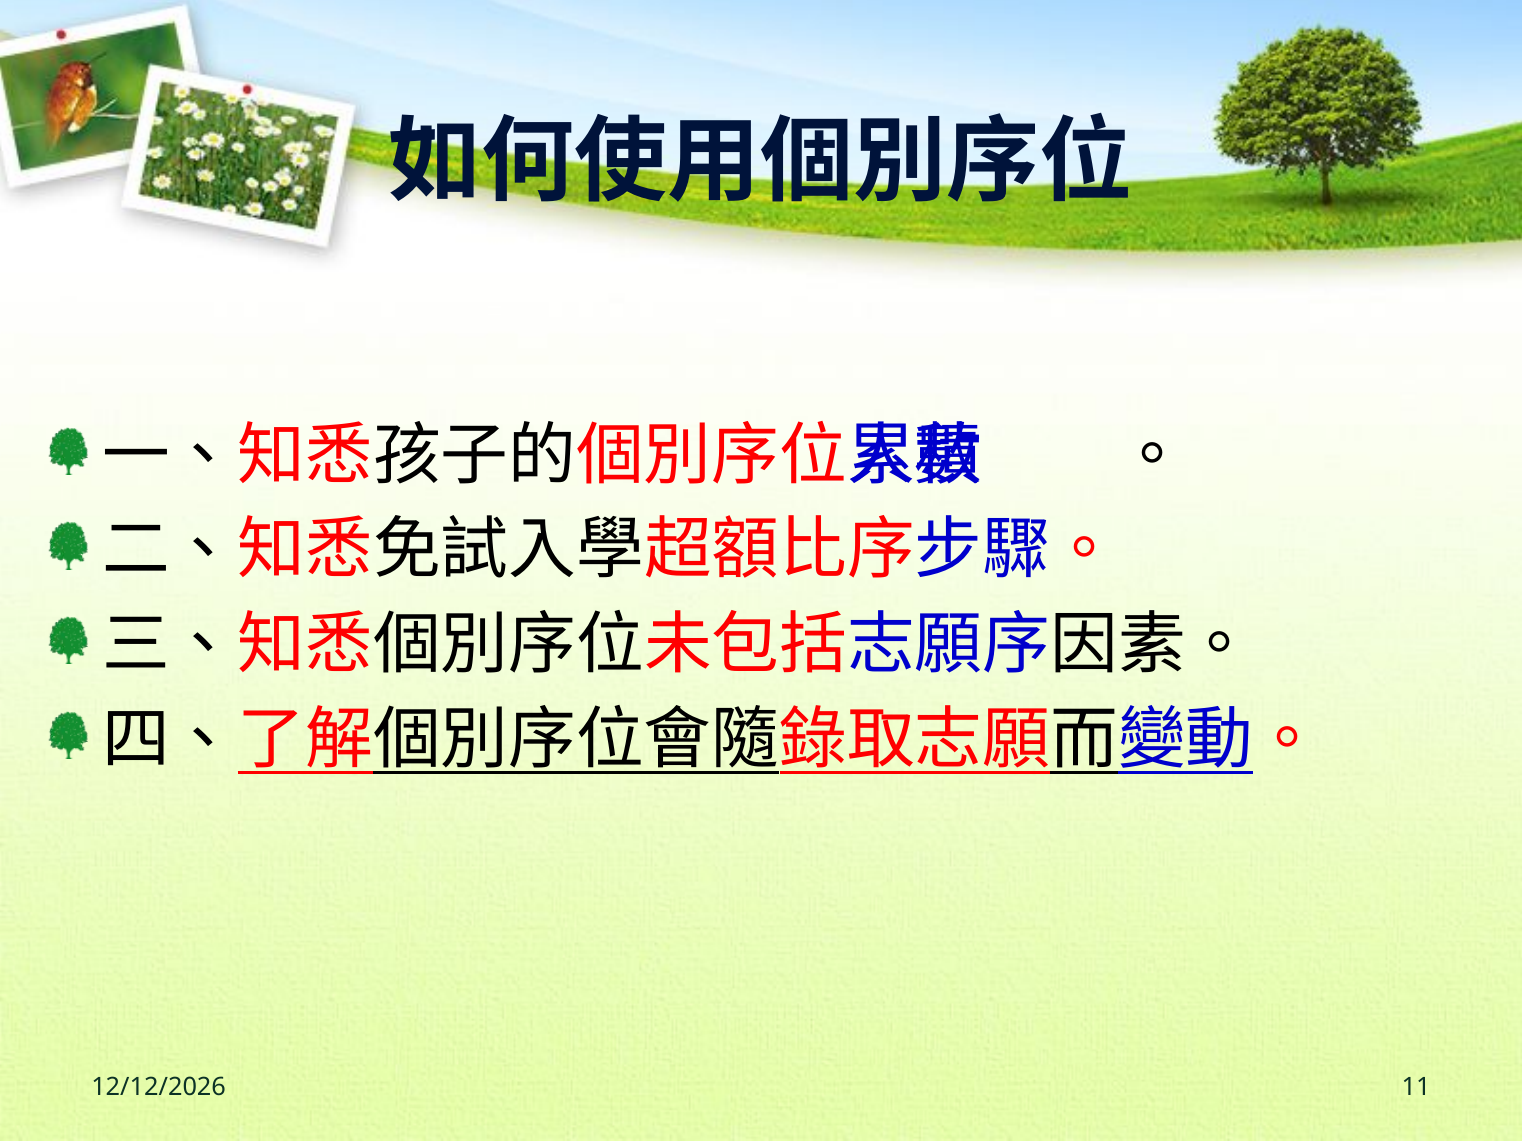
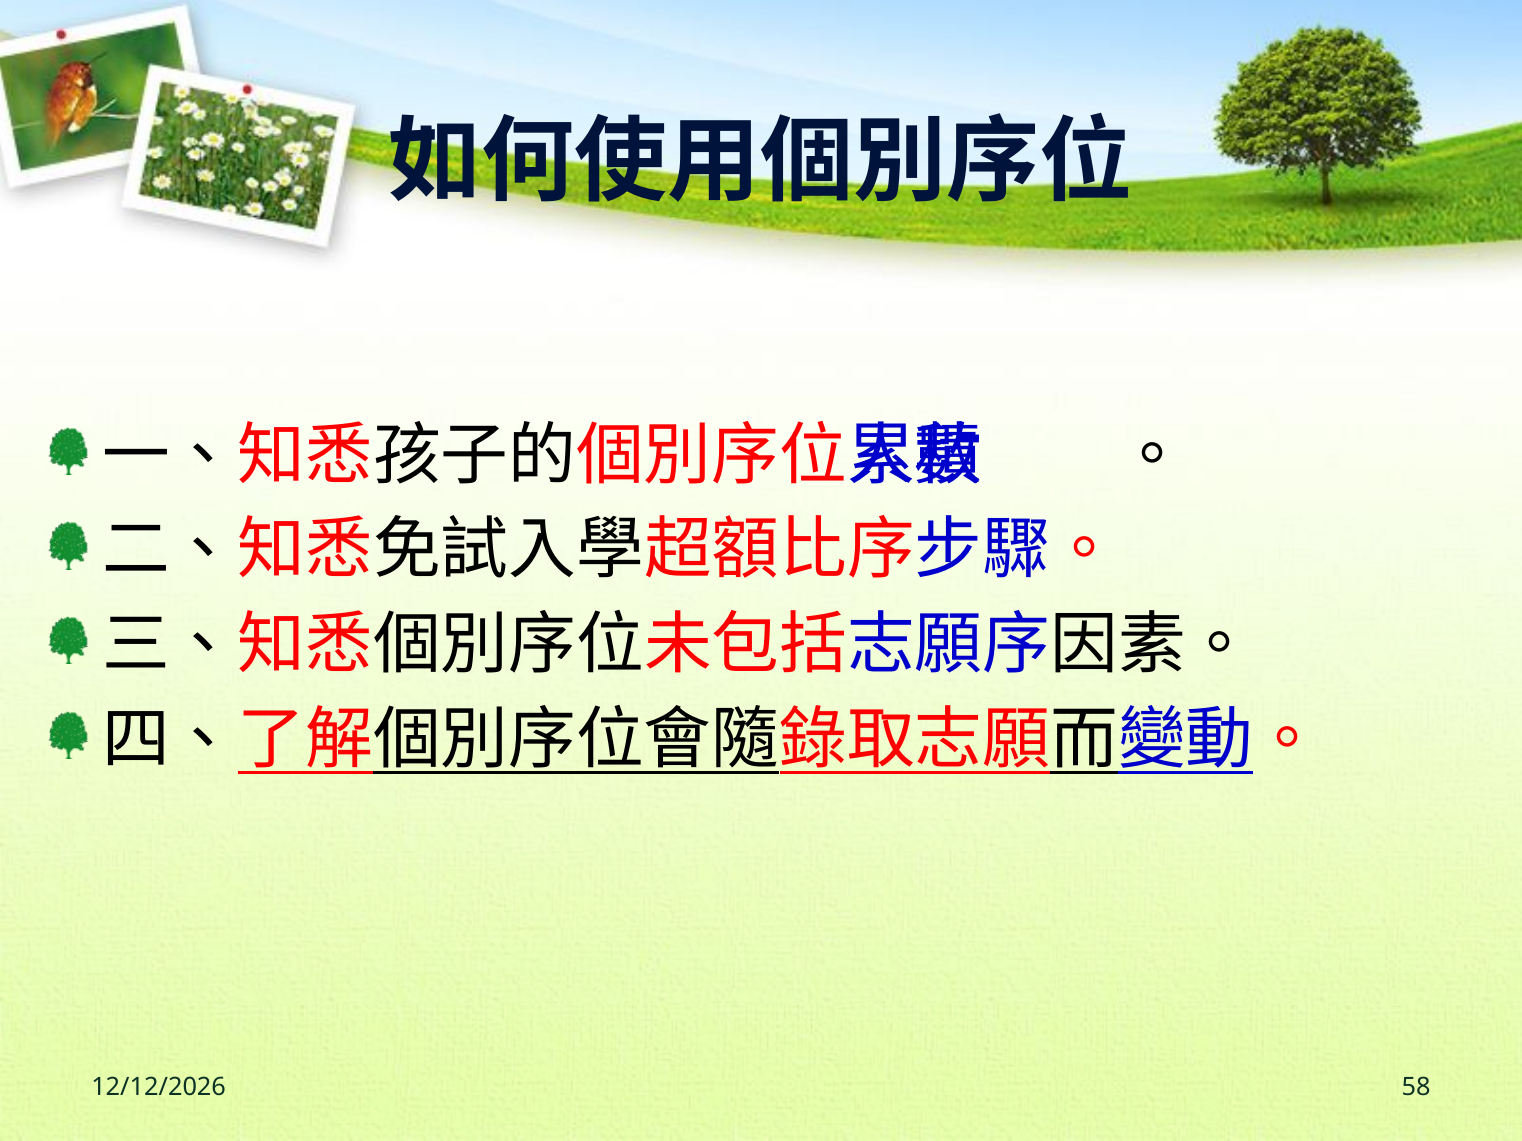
11: 11 -> 58 (1416, 1088)
